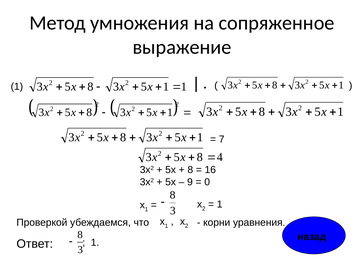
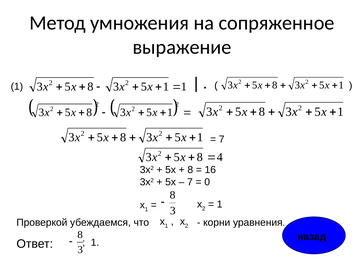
9: 9 -> 7 (190, 182)
